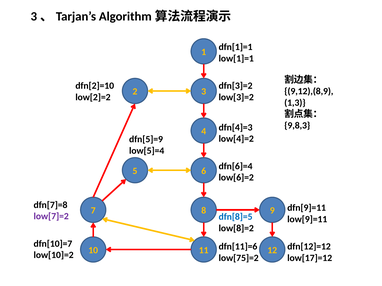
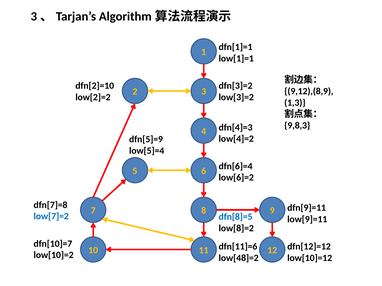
low[7]=2 colour: purple -> blue (51, 217)
low[75]=2: low[75]=2 -> low[48]=2 (239, 258)
low[17]=12: low[17]=12 -> low[10]=12 (310, 258)
